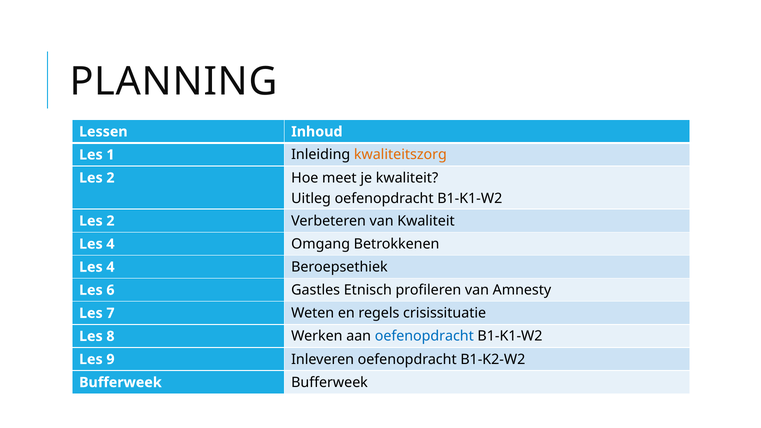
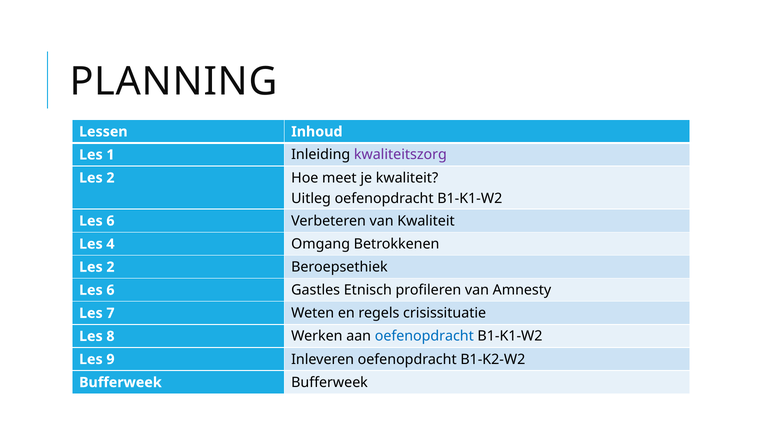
kwaliteitszorg colour: orange -> purple (400, 155)
2: 2 -> 6 (110, 221)
4: 4 -> 2 (110, 267)
